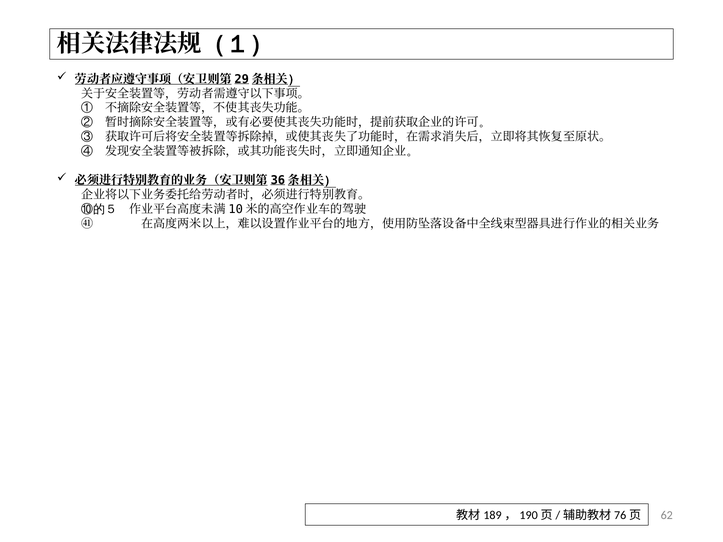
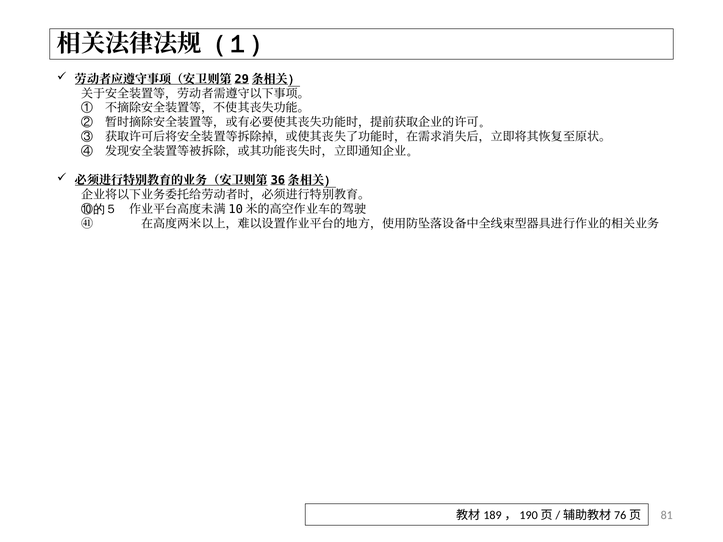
62: 62 -> 81 (667, 516)
